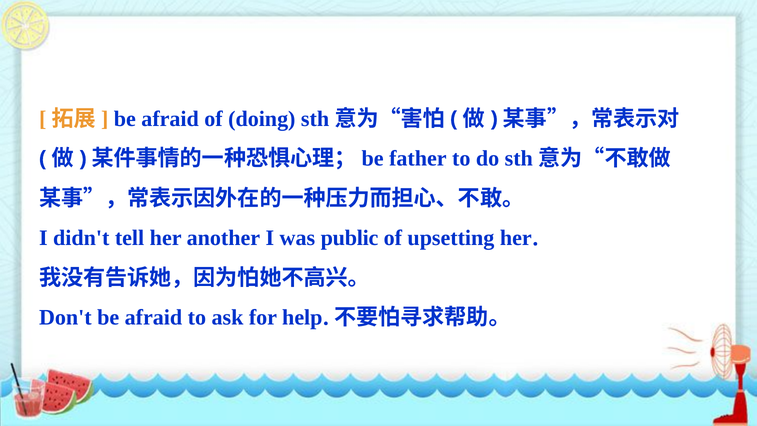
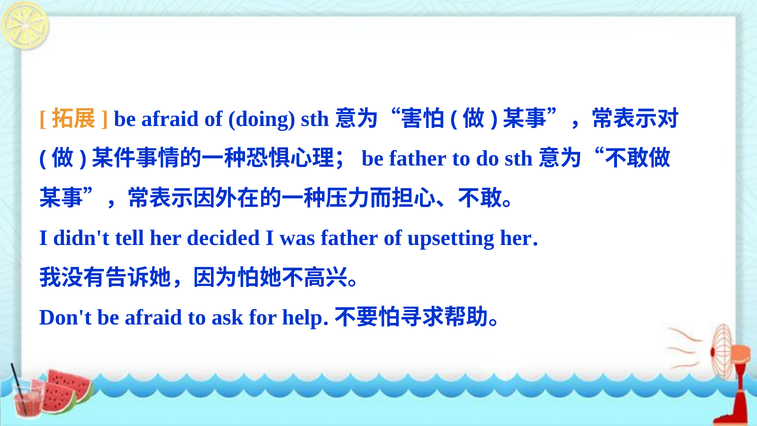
another: another -> decided (223, 238)
was public: public -> father (349, 238)
